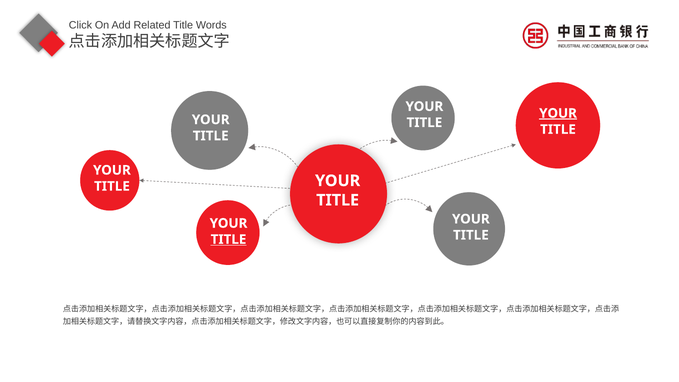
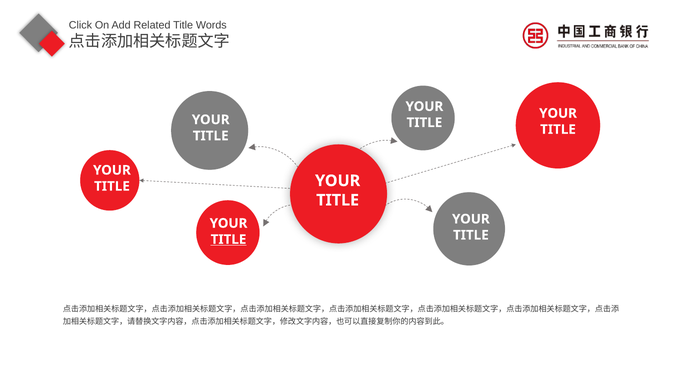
YOUR underline: present -> none (558, 113)
